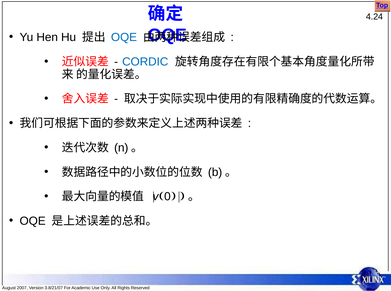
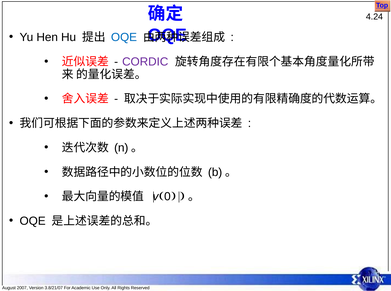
CORDIC colour: blue -> purple (145, 62)
